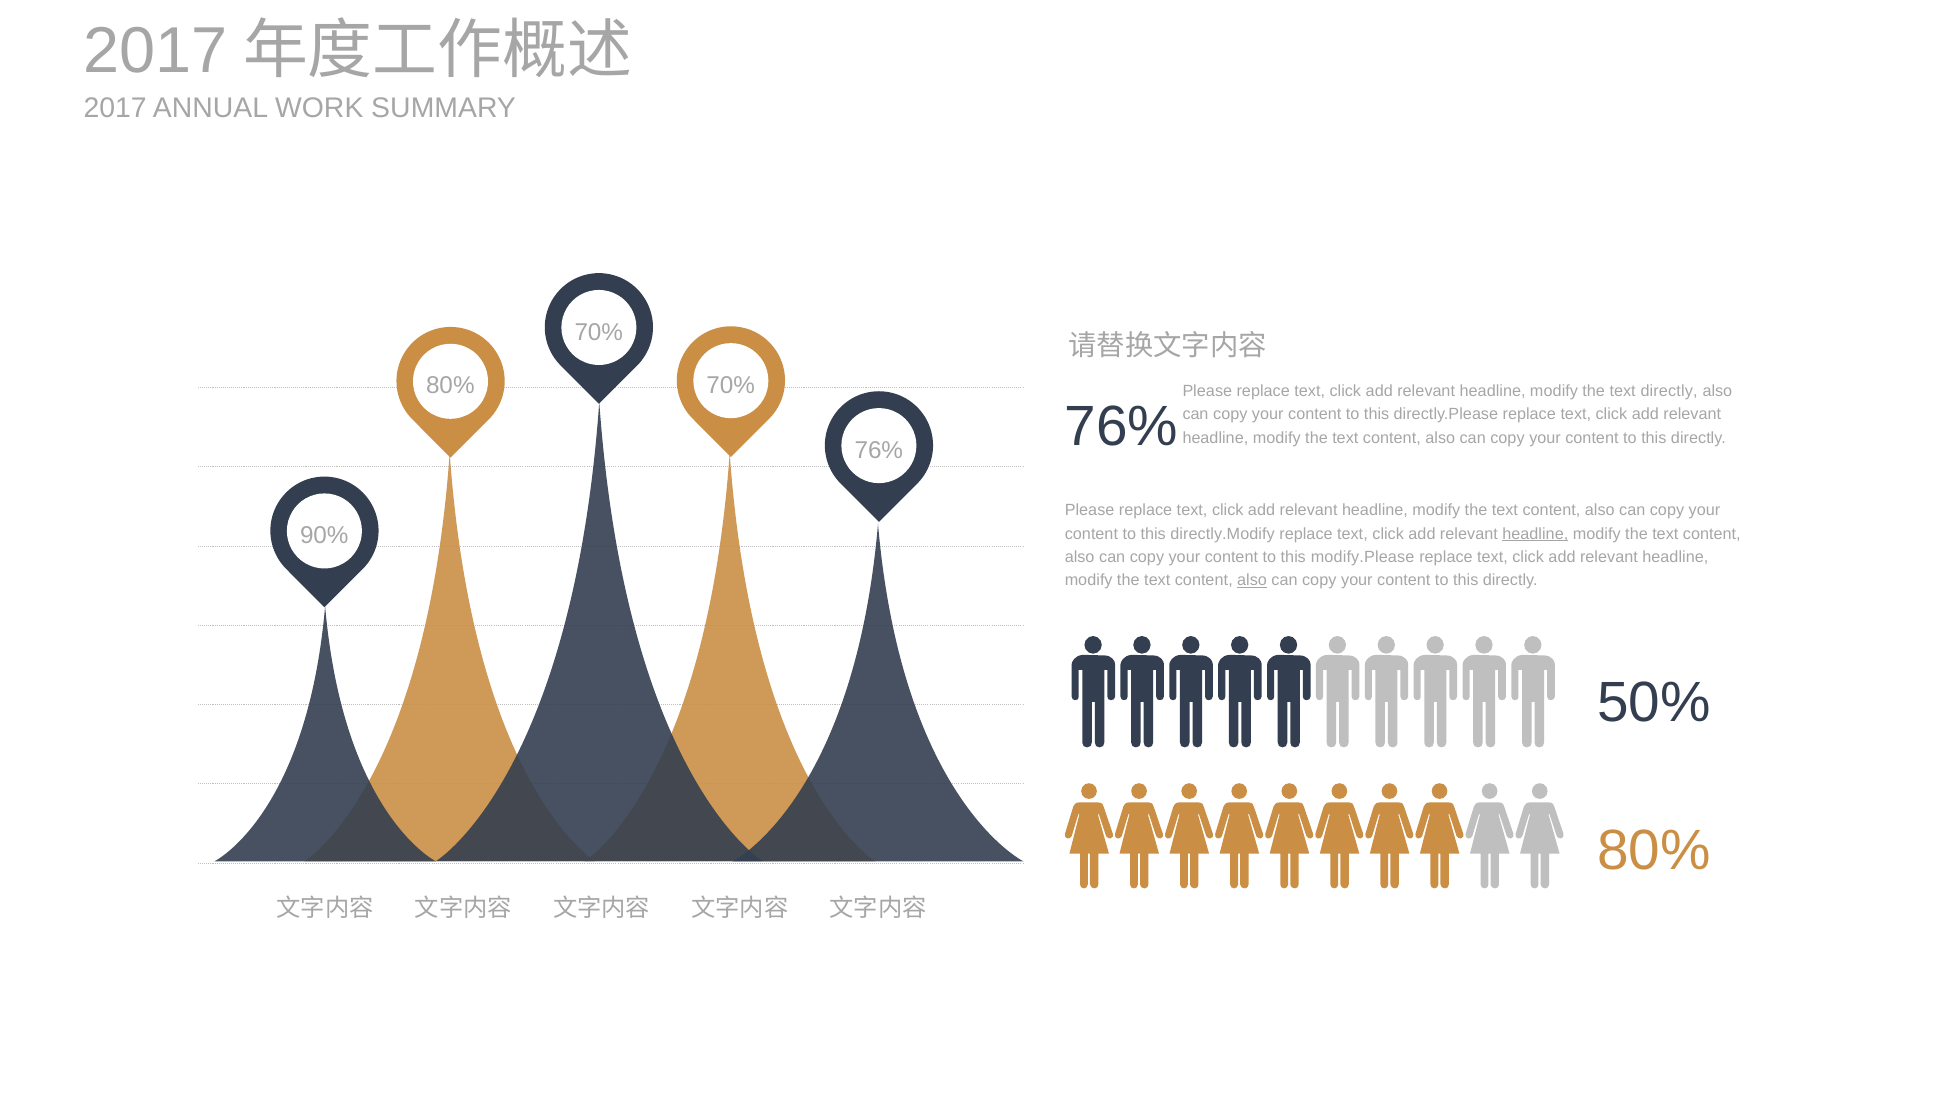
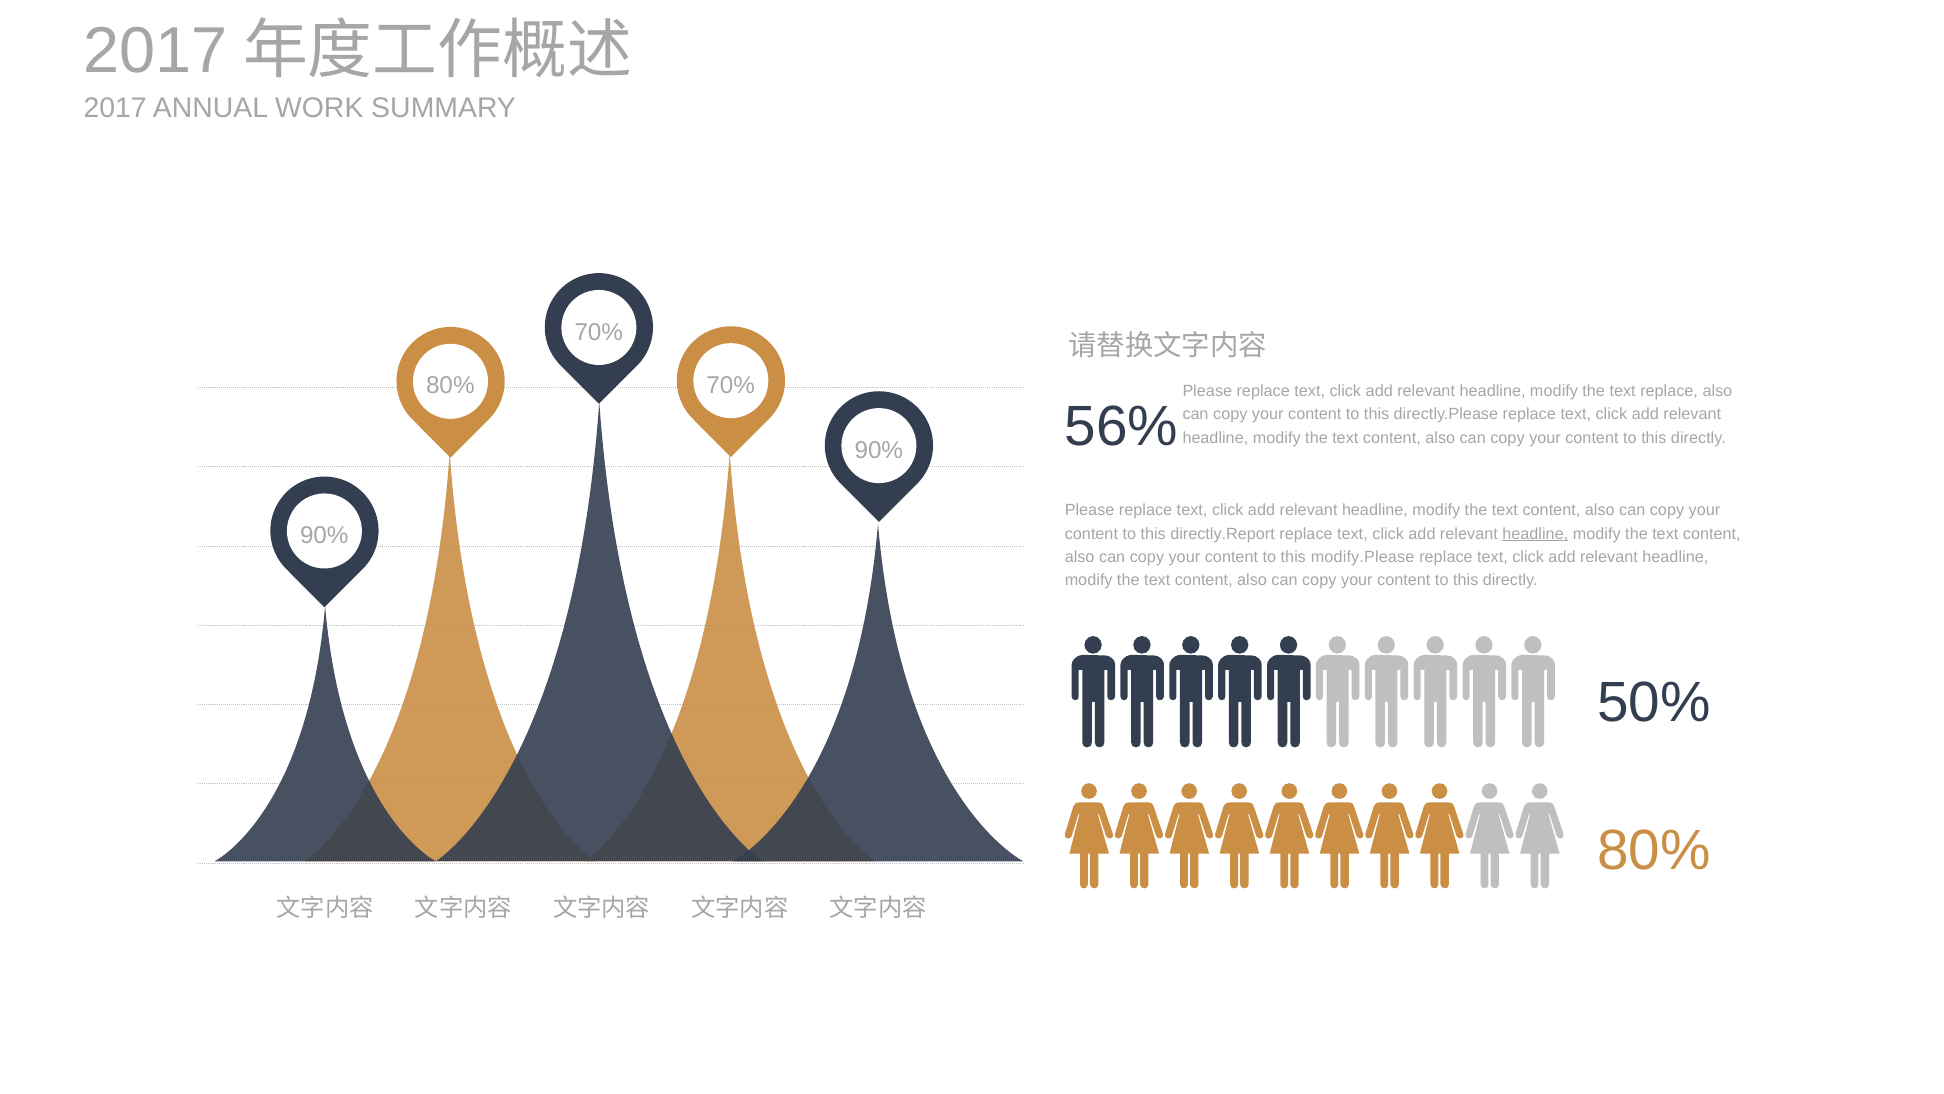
text directly: directly -> replace (1669, 391)
76%: 76% -> 56% (1122, 426)
76%: 76% -> 90% (879, 450)
directly.Modify: directly.Modify -> directly.Report (1223, 534)
also underline: present -> none (1252, 580)
